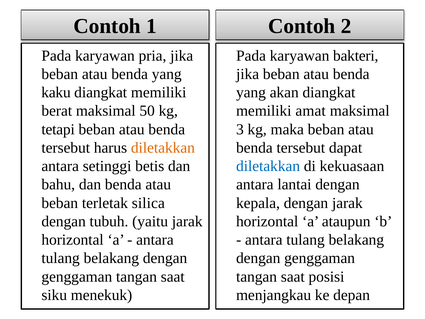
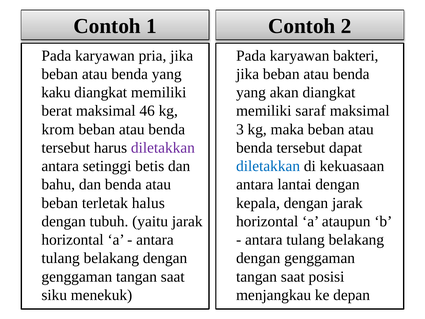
50: 50 -> 46 (147, 111)
amat: amat -> saraf (311, 111)
tetapi: tetapi -> krom (58, 129)
diletakkan colour: orange -> purple (163, 148)
silica: silica -> halus (148, 203)
